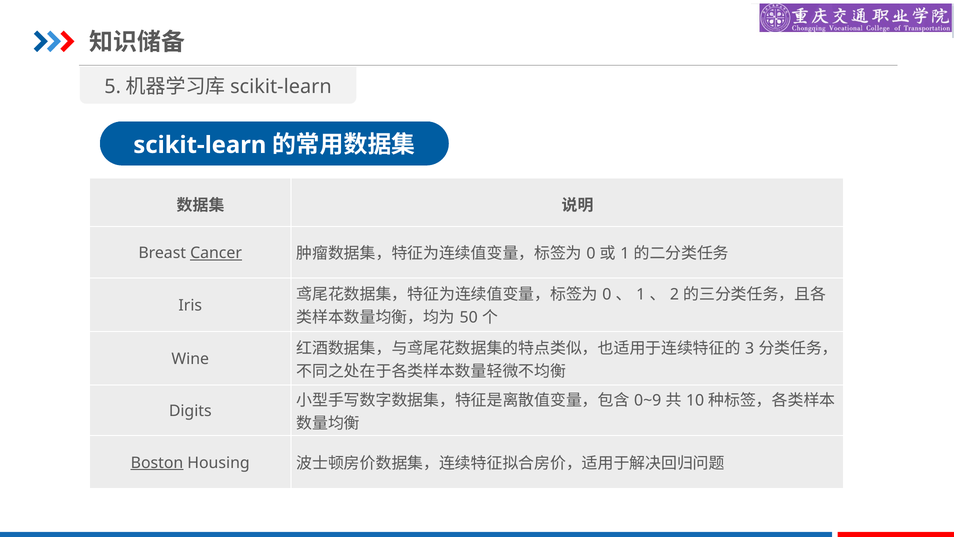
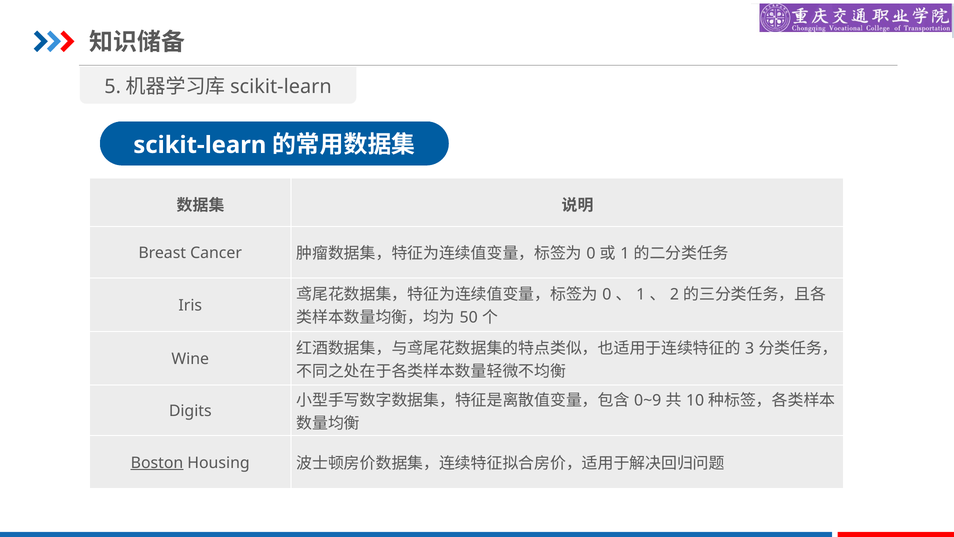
Cancer underline: present -> none (216, 253)
